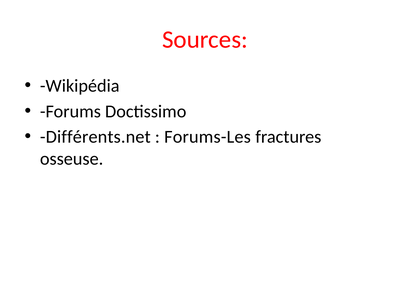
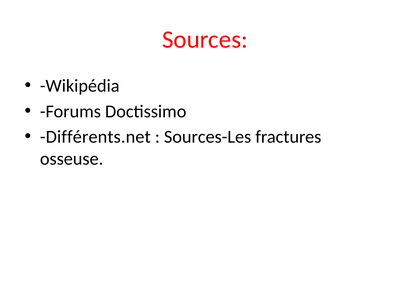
Forums-Les: Forums-Les -> Sources-Les (208, 137)
